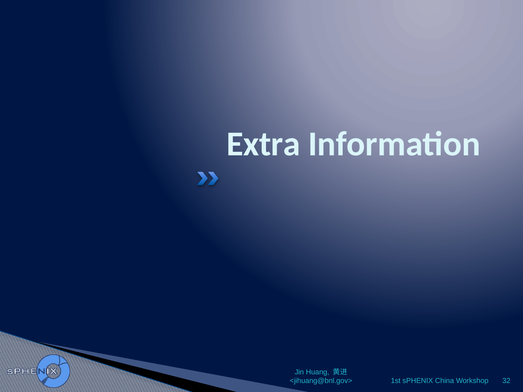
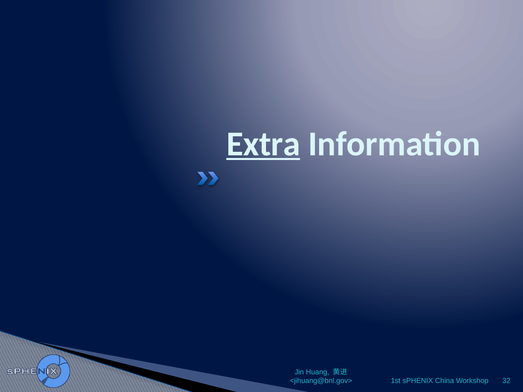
Extra underline: none -> present (263, 144)
